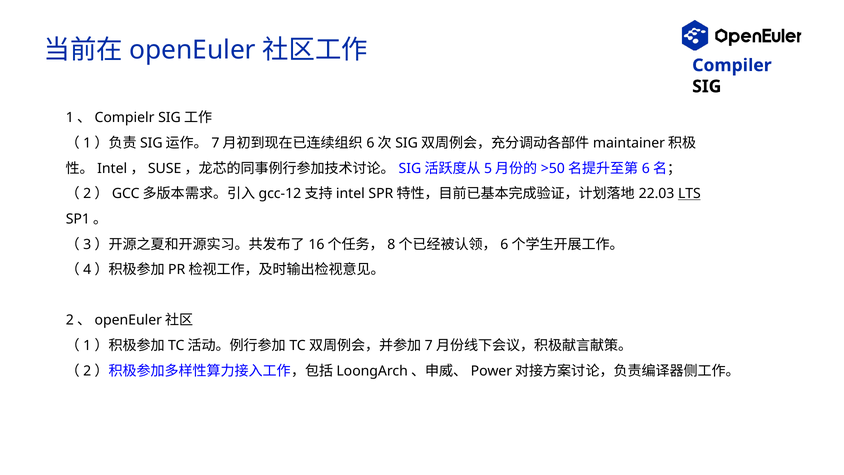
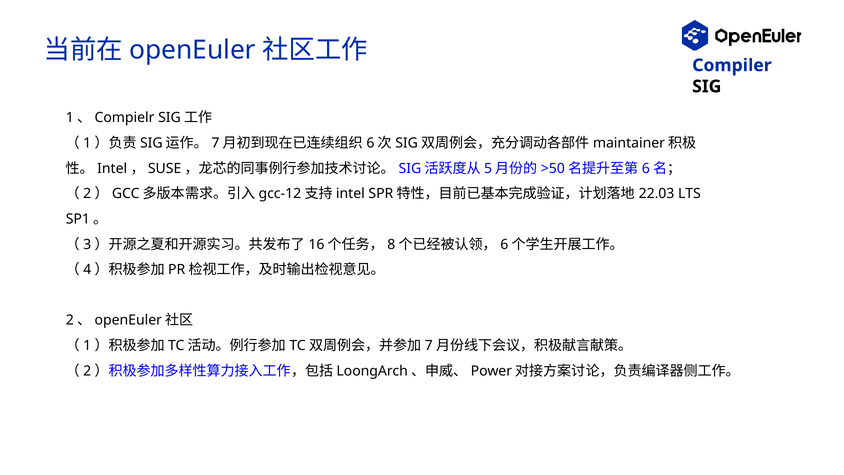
LTS underline: present -> none (689, 194)
